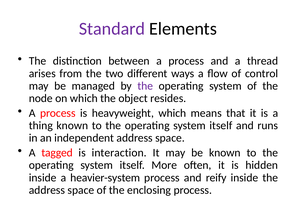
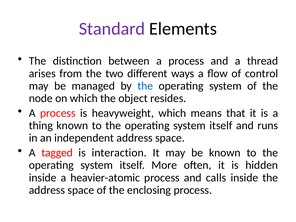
the colour: purple -> blue (145, 86)
heavier-system: heavier-system -> heavier-atomic (105, 178)
reify: reify -> calls (216, 178)
